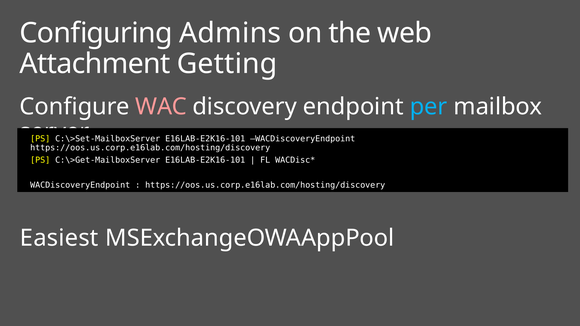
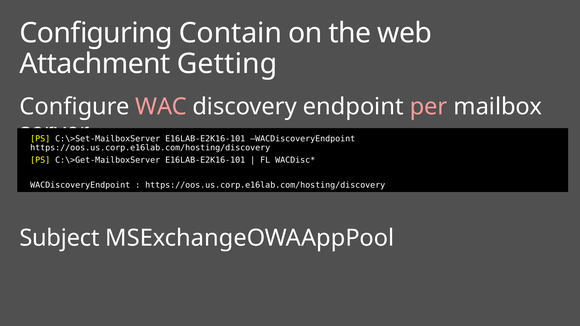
Admins: Admins -> Contain (230, 33)
per colour: light blue -> pink (429, 107)
Easiest: Easiest -> Subject (59, 238)
